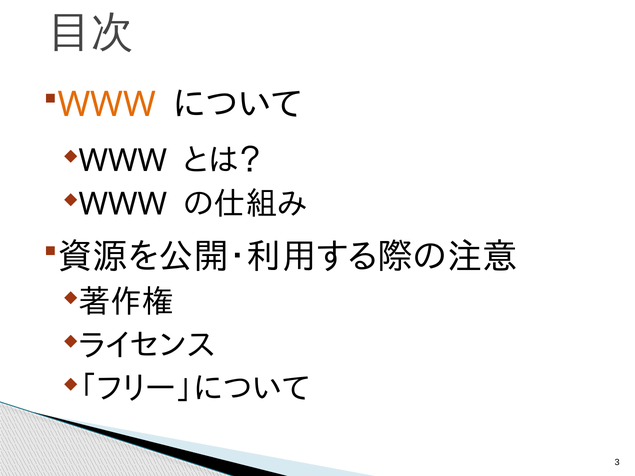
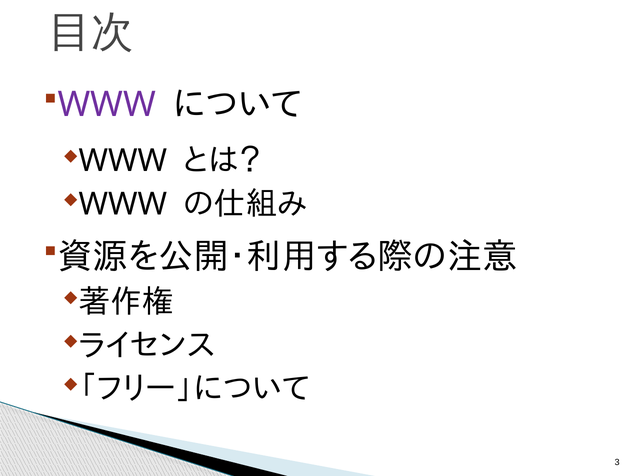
WWW colour: orange -> purple (107, 105)
